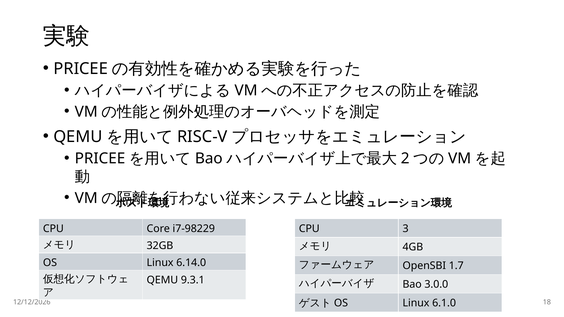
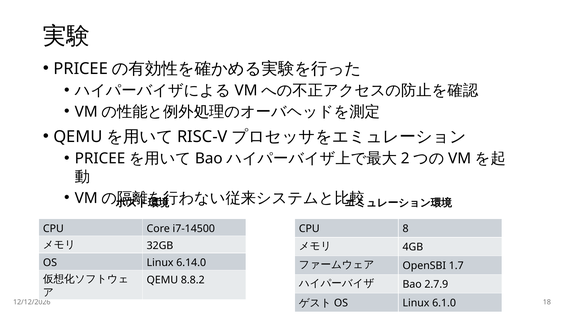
3: 3 -> 8 (406, 229)
i7-98229: i7-98229 -> i7-14500 (194, 229)
9.3.1: 9.3.1 -> 8.8.2 (193, 280)
3.0.0: 3.0.0 -> 2.7.9 (436, 285)
